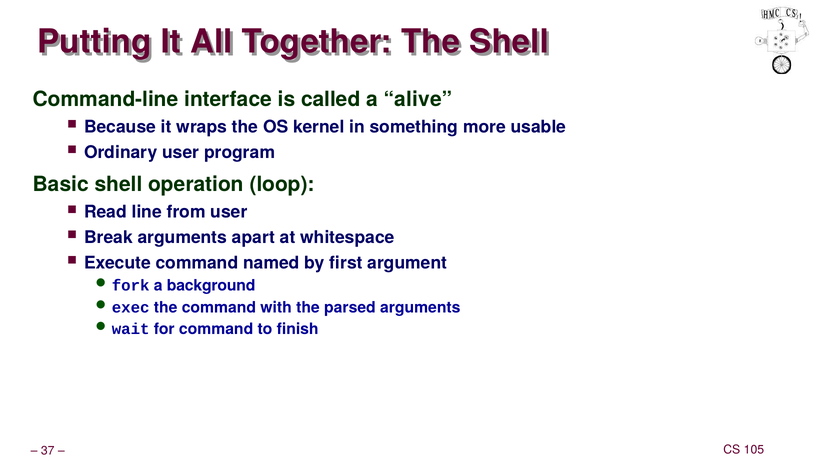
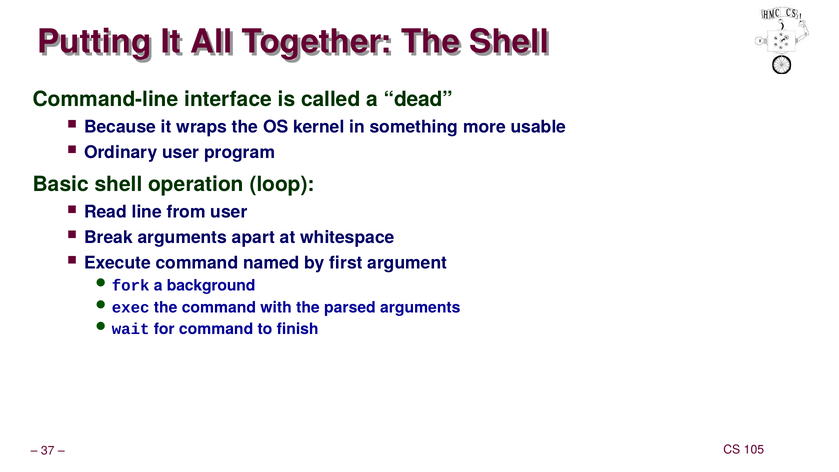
alive: alive -> dead (418, 99)
